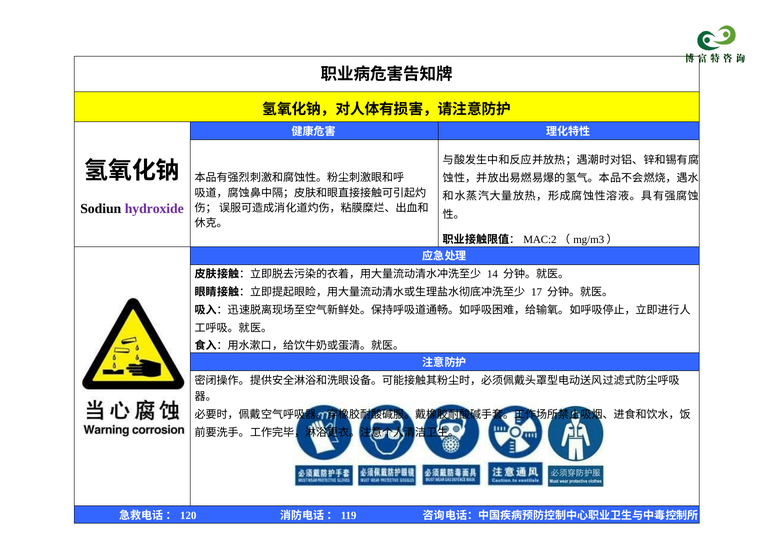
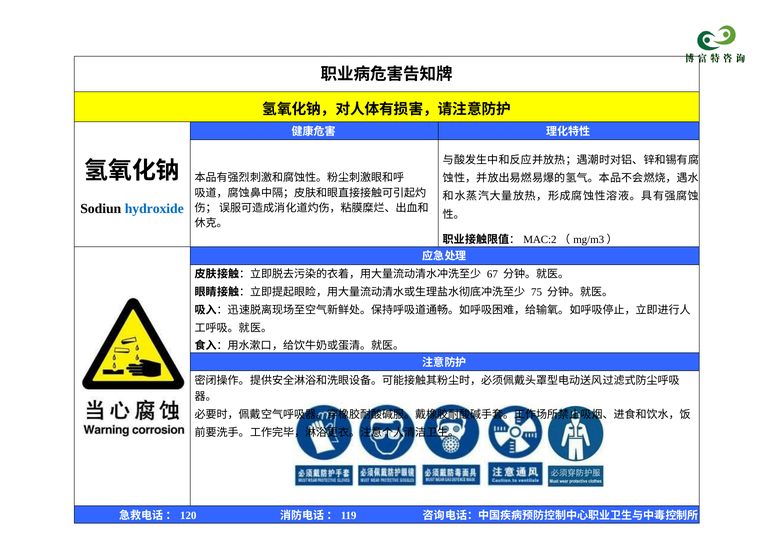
hydroxide colour: purple -> blue (154, 208)
14: 14 -> 67 (492, 274)
17: 17 -> 75 (537, 292)
